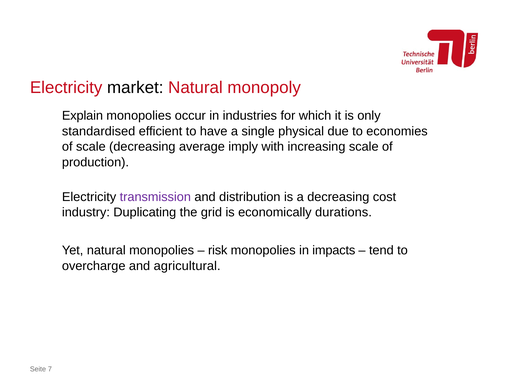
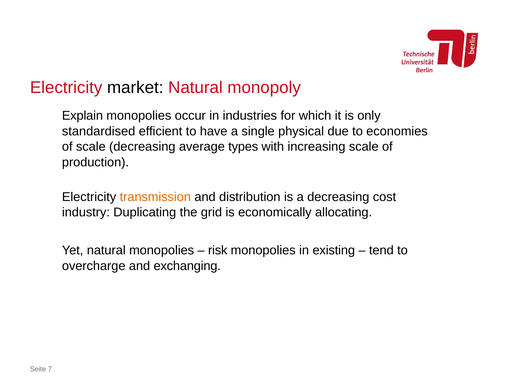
imply: imply -> types (243, 147)
transmission colour: purple -> orange (155, 197)
durations: durations -> allocating (344, 212)
impacts: impacts -> existing (334, 250)
agricultural: agricultural -> exchanging (187, 266)
